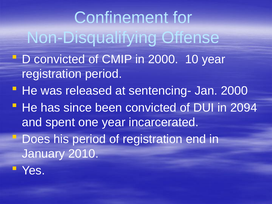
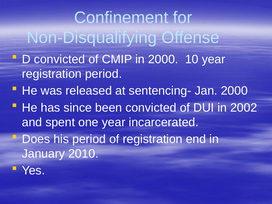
2094: 2094 -> 2002 (244, 108)
